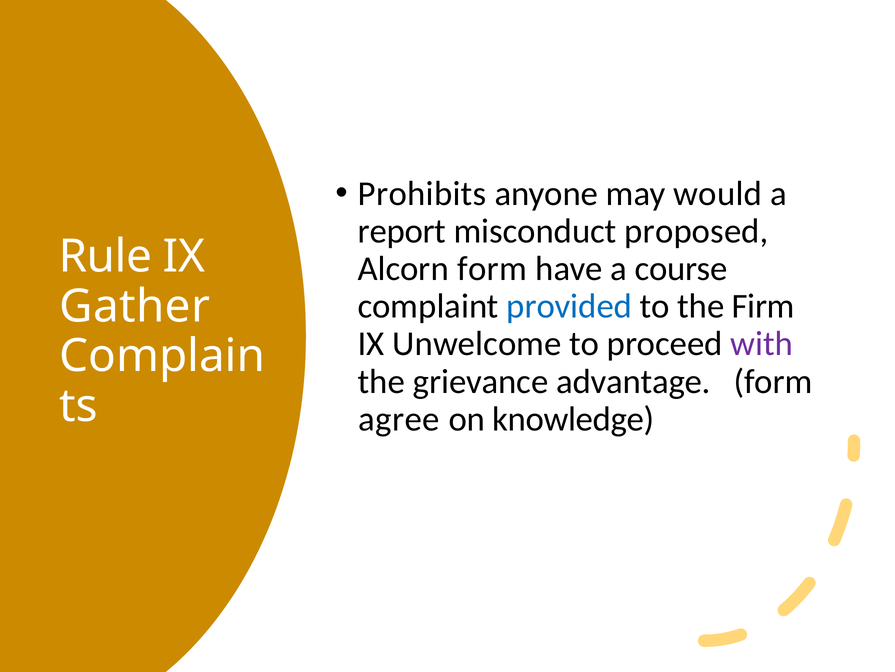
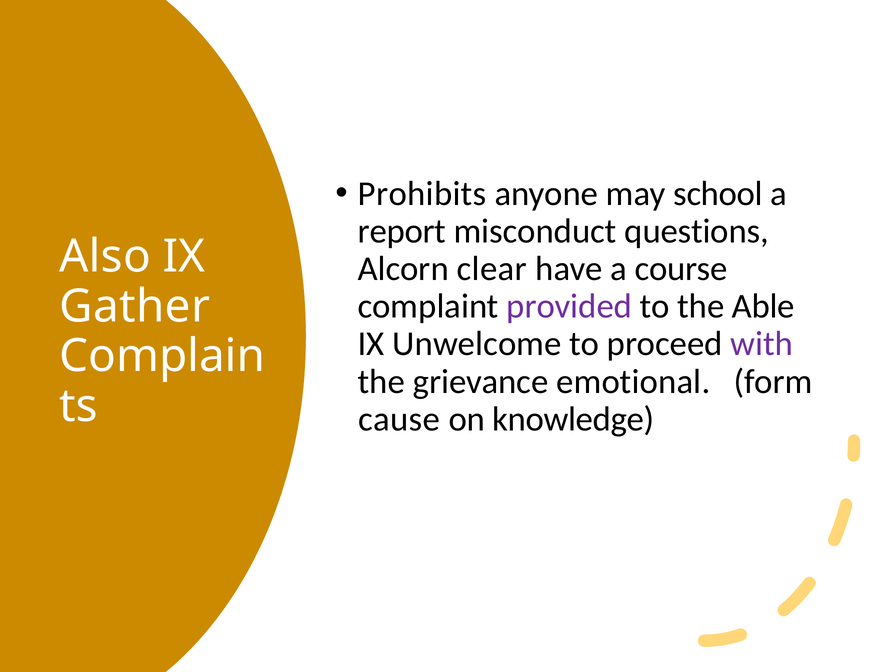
would: would -> school (718, 193)
proposed: proposed -> questions (697, 231)
Rule: Rule -> Also (105, 256)
Alcorn form: form -> clear (492, 268)
provided colour: blue -> purple (569, 306)
Firm: Firm -> Able (763, 306)
advantage: advantage -> emotional (633, 381)
agree: agree -> cause (399, 419)
